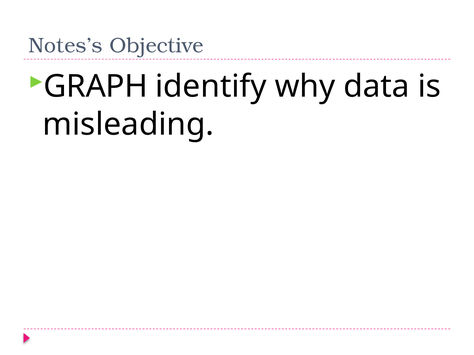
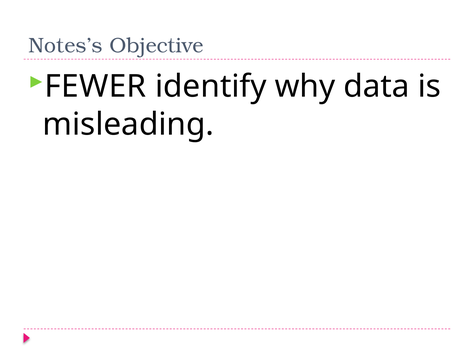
GRAPH: GRAPH -> FEWER (95, 87)
